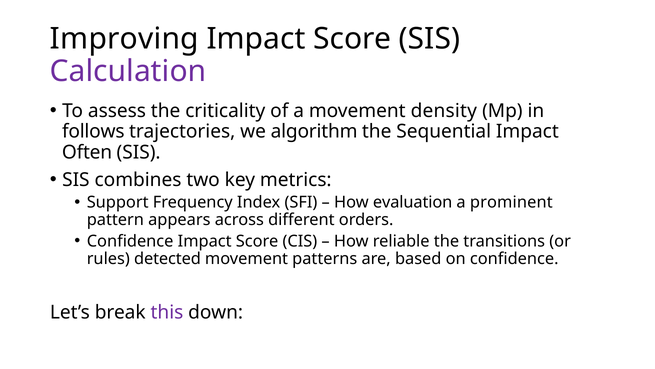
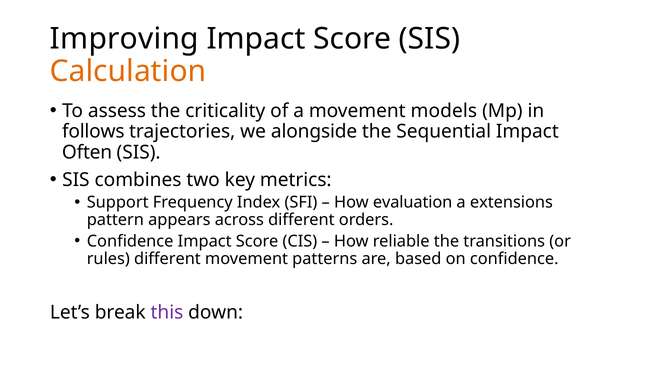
Calculation colour: purple -> orange (128, 71)
density: density -> models (444, 111)
algorithm: algorithm -> alongside (314, 131)
prominent: prominent -> extensions (511, 202)
rules detected: detected -> different (167, 258)
